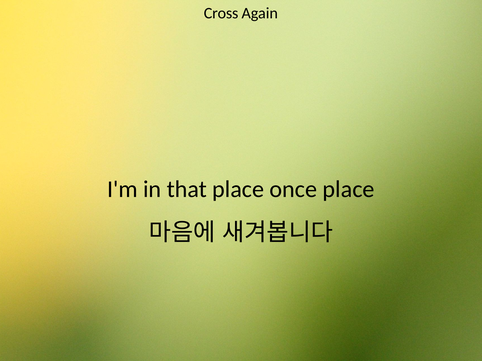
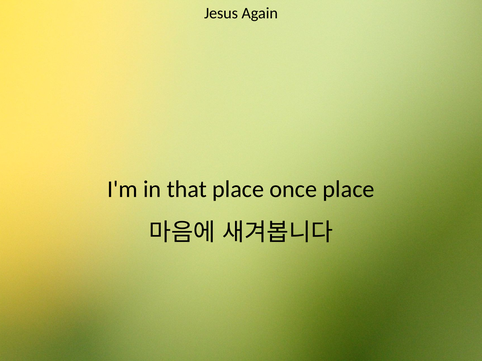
Cross: Cross -> Jesus (221, 13)
